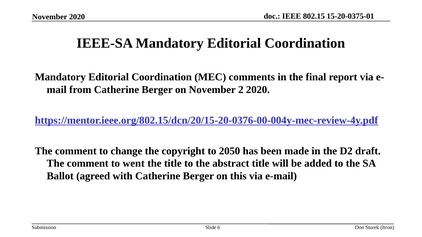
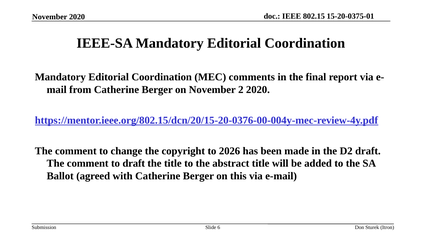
2050: 2050 -> 2026 (230, 151)
to went: went -> draft (134, 164)
